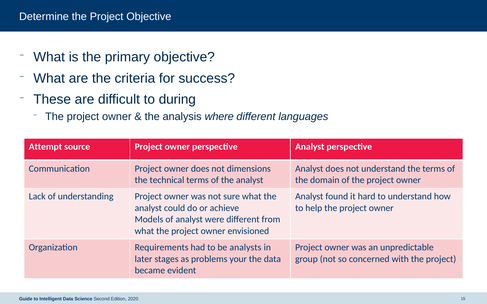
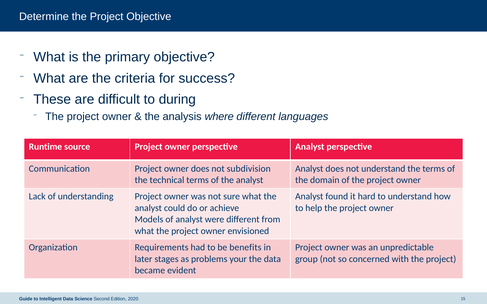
Attempt: Attempt -> Runtime (45, 147)
dimensions: dimensions -> subdivision (249, 169)
analysts: analysts -> benefits (245, 248)
